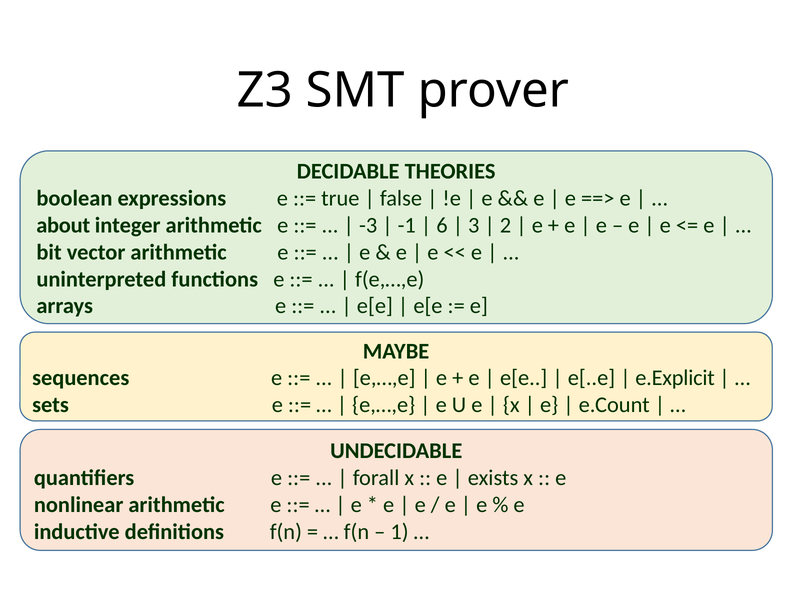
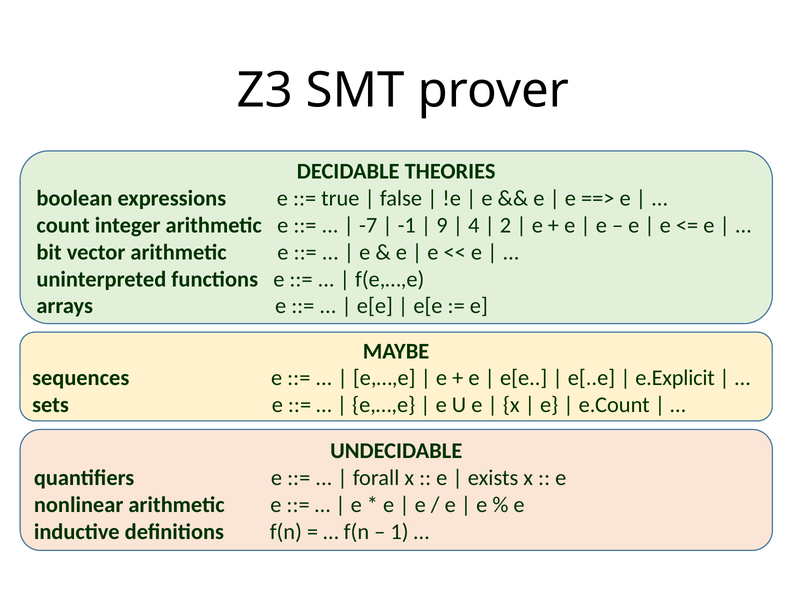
about: about -> count (63, 225)
-3: -3 -> -7 (368, 225)
6: 6 -> 9 (442, 225)
3: 3 -> 4 (474, 225)
